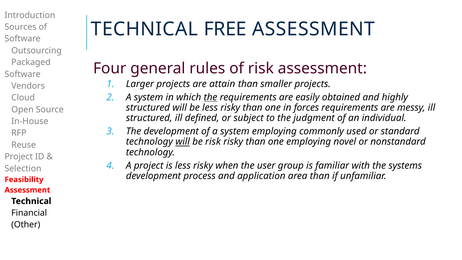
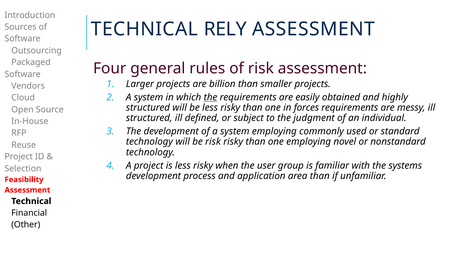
FREE: FREE -> RELY (225, 29)
attain: attain -> billion (222, 84)
will underline: present -> none (183, 142)
